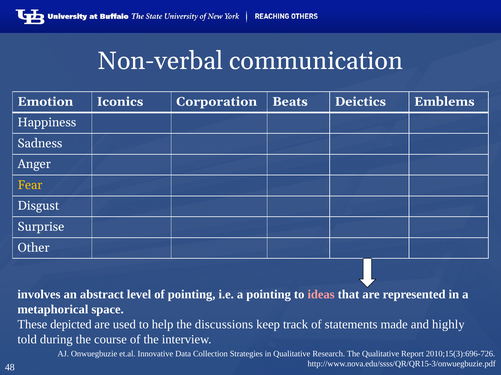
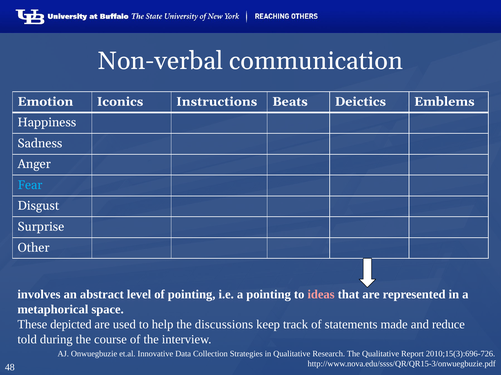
Corporation: Corporation -> Instructions (217, 102)
Fear colour: yellow -> light blue (30, 185)
highly: highly -> reduce (448, 325)
